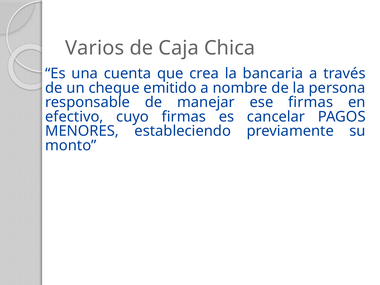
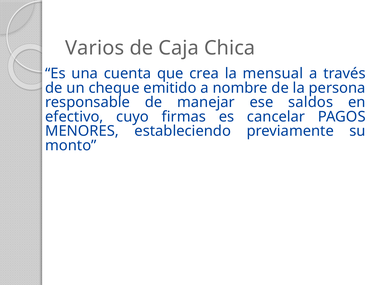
bancaria: bancaria -> mensual (273, 74)
ese firmas: firmas -> saldos (311, 102)
